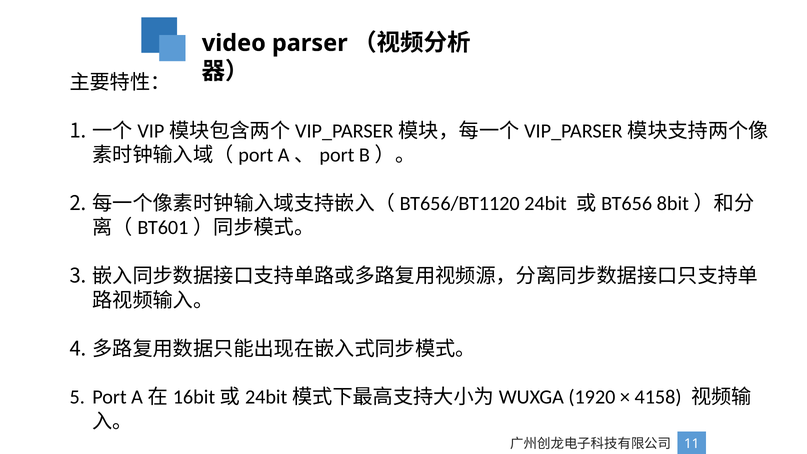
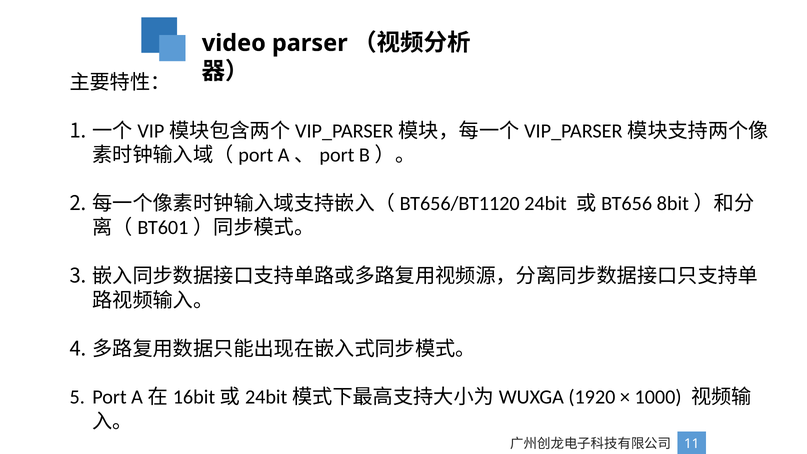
4158: 4158 -> 1000 (658, 397)
